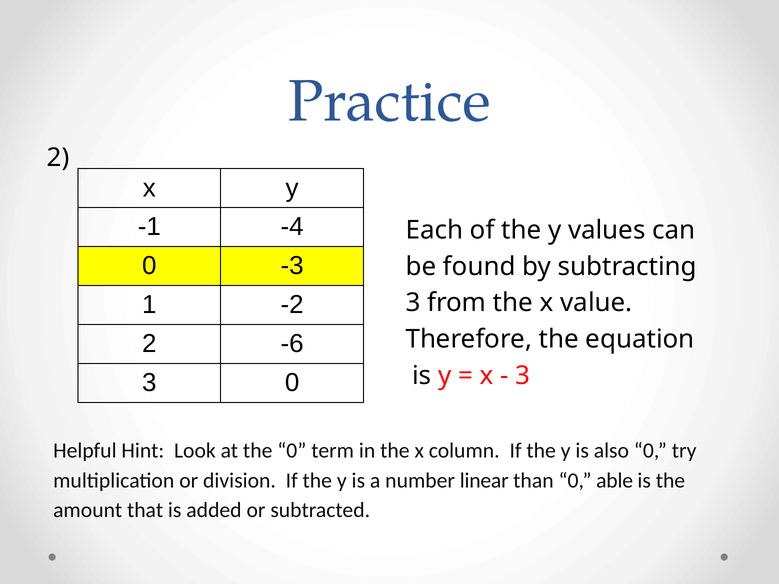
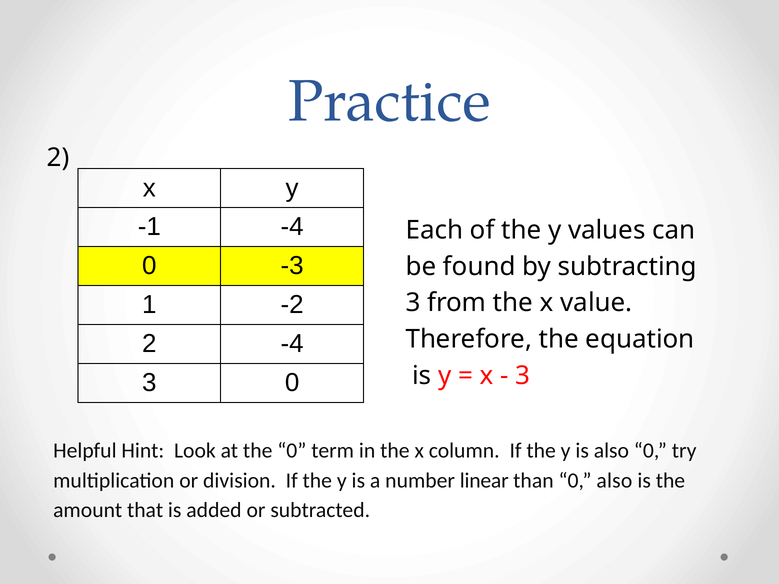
2 -6: -6 -> -4 (292, 344)
0 able: able -> also (614, 481)
